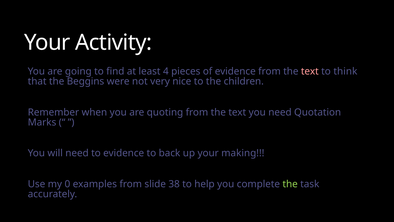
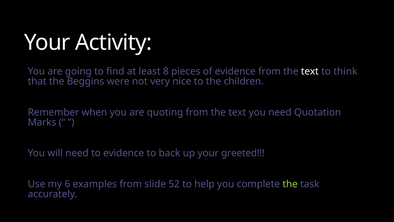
4: 4 -> 8 (166, 71)
text colour: pink -> white (310, 71)
making: making -> greeted (243, 153)
0: 0 -> 6 (67, 184)
38: 38 -> 52 (174, 184)
